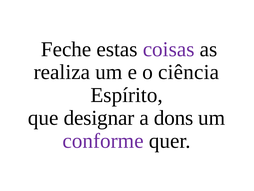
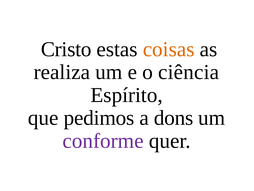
Feche: Feche -> Cristo (66, 49)
coisas colour: purple -> orange (169, 49)
designar: designar -> pedimos (99, 118)
